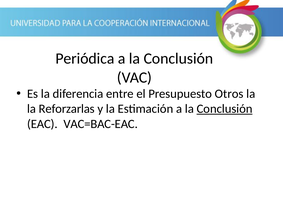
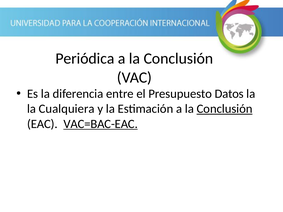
Otros: Otros -> Datos (229, 94)
Reforzarlas: Reforzarlas -> Cualquiera (67, 109)
VAC=BAC-EAC underline: none -> present (101, 124)
